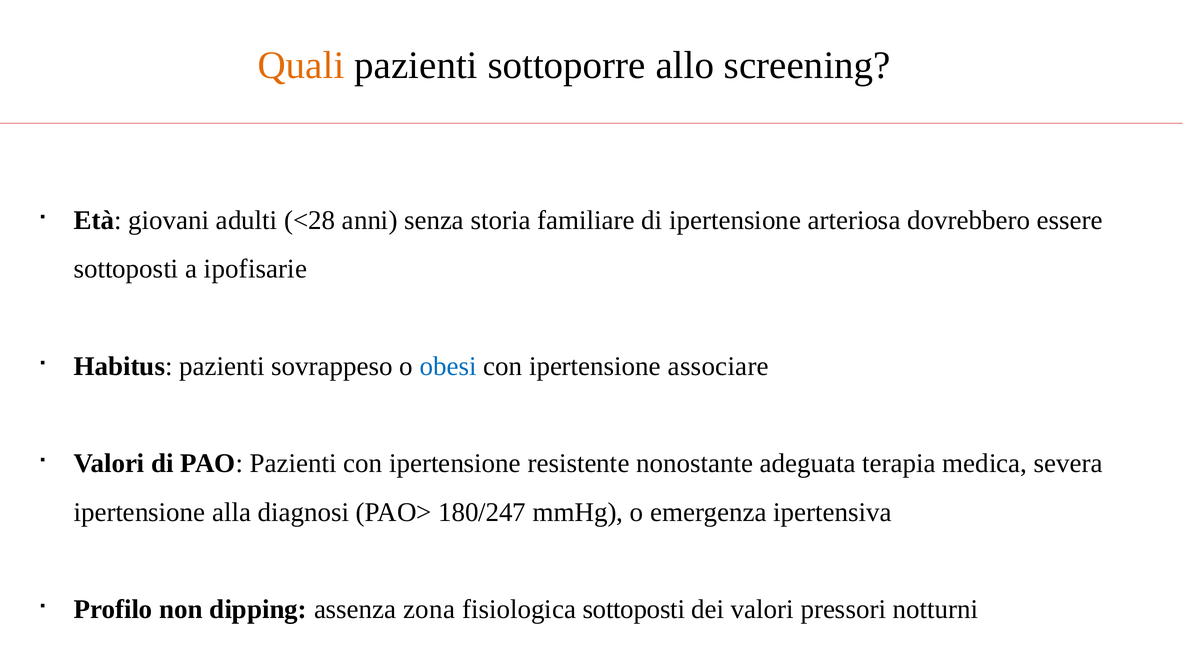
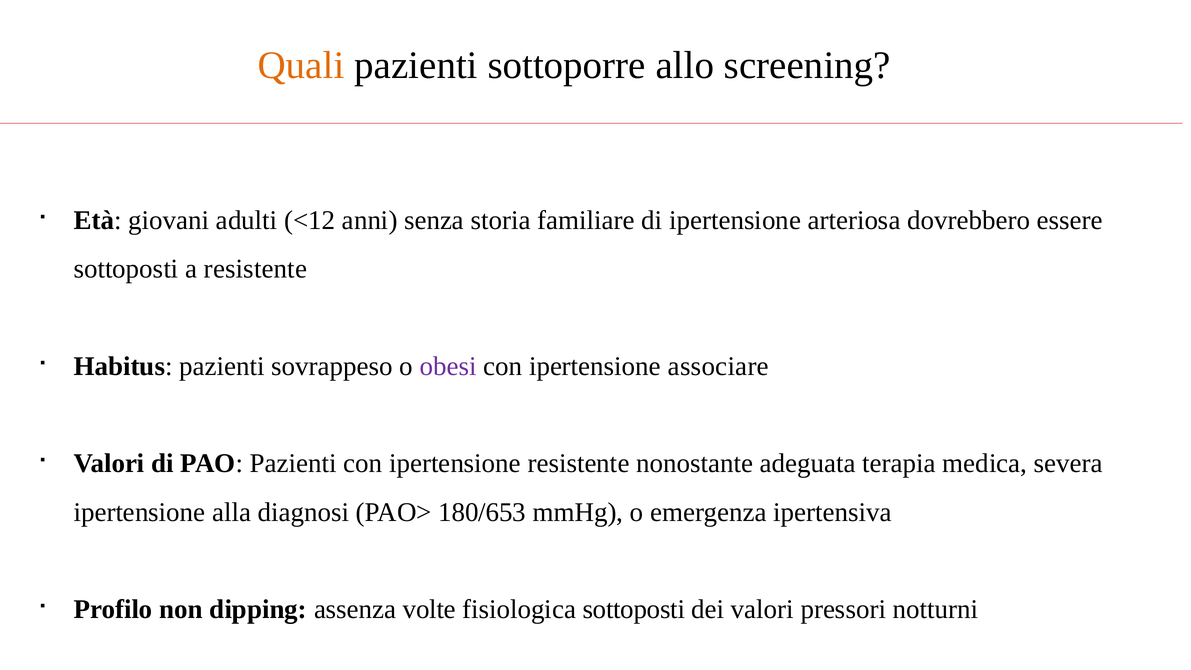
<28: <28 -> <12 (310, 220)
a ipofisarie: ipofisarie -> resistente (256, 269)
obesi colour: blue -> purple (448, 366)
180/247: 180/247 -> 180/653 (482, 512)
zona: zona -> volte (429, 609)
